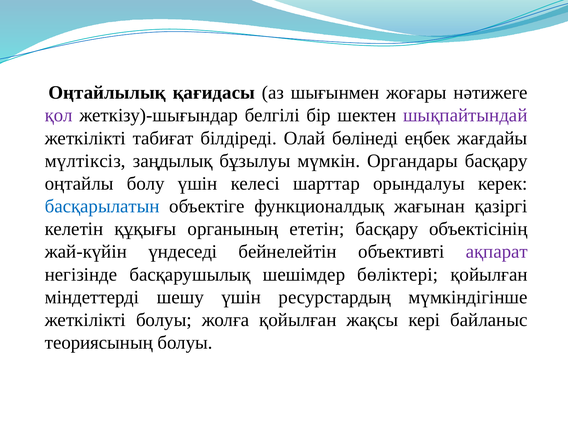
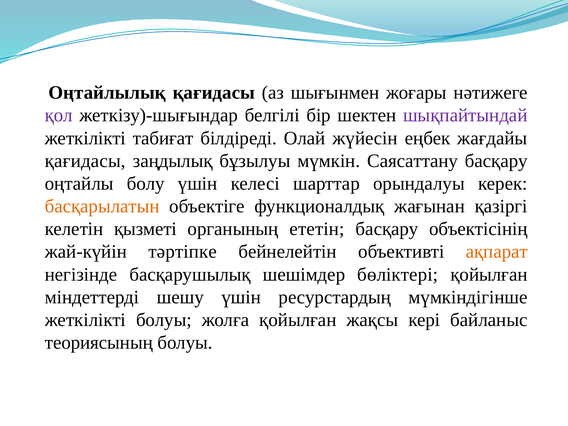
бөлінеді: бөлінеді -> жүйесін (365, 138)
мүлтіксіз: мүлтіксіз -> қағидасы (85, 161)
Органдары: Органдары -> Саясаттану (413, 161)
басқарылатын colour: blue -> orange (102, 206)
құқығы: құқығы -> қызметі (146, 229)
үндеседі: үндеседі -> тәртіпке (183, 252)
ақпарат colour: purple -> orange (497, 252)
